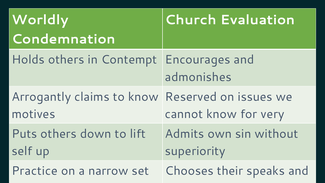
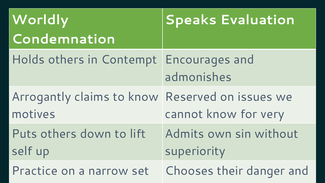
Church: Church -> Speaks (191, 20)
their speaks: speaks -> danger (266, 171)
